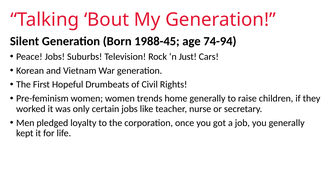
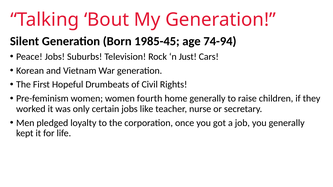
1988-45: 1988-45 -> 1985-45 (157, 41)
trends: trends -> fourth (150, 99)
